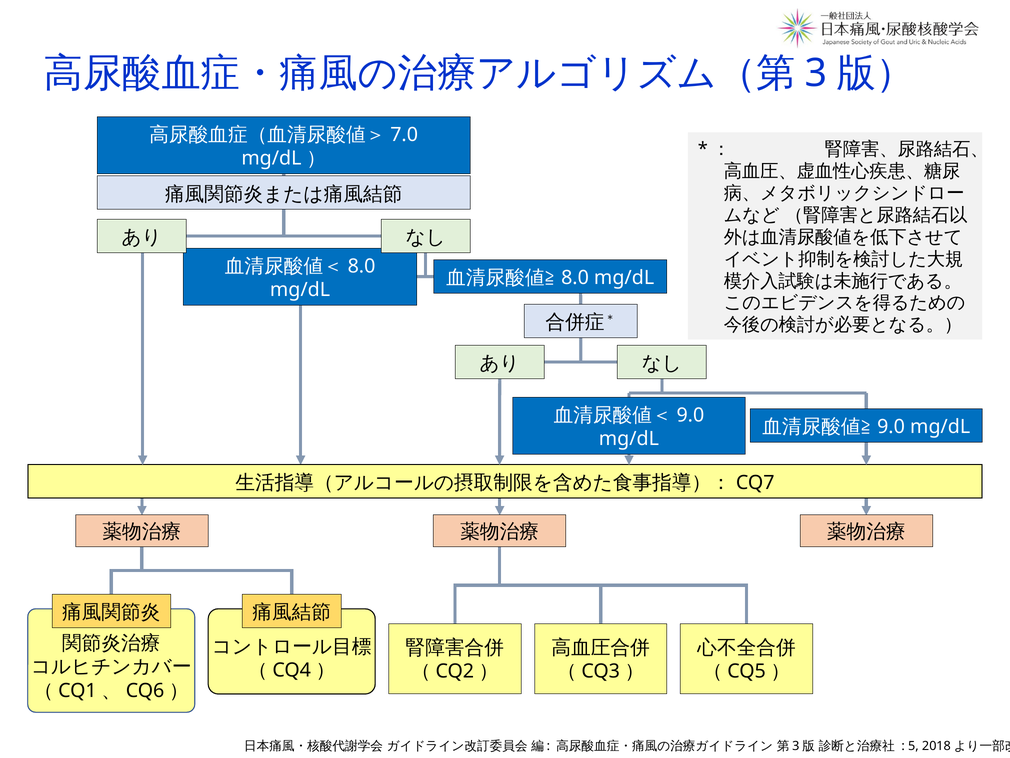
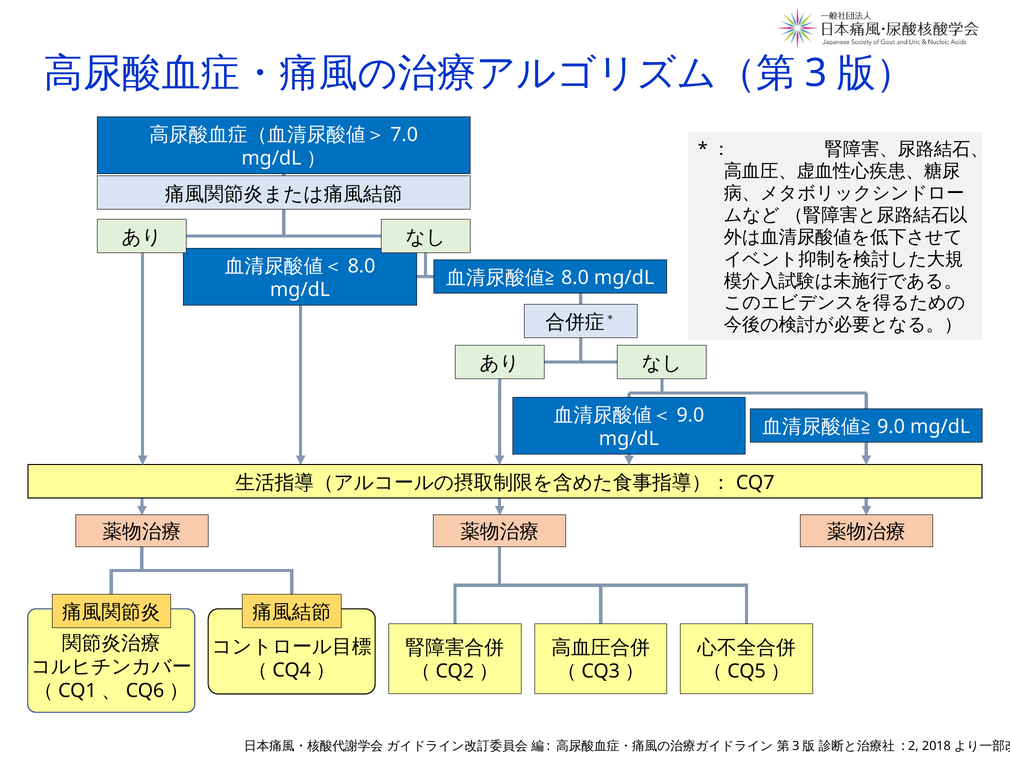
5: 5 -> 2 (913, 746)
